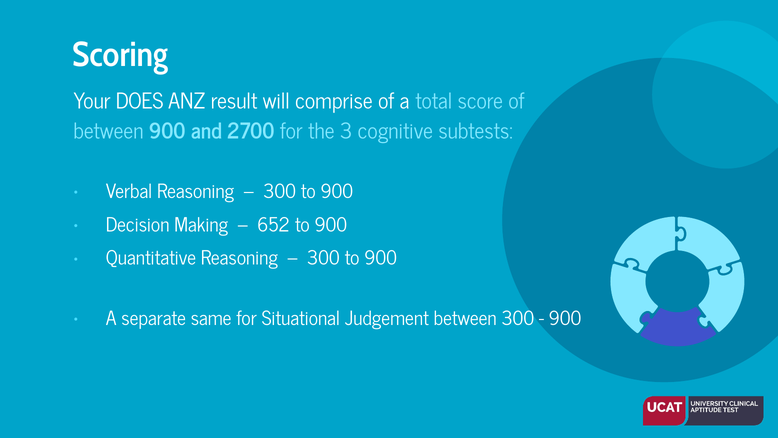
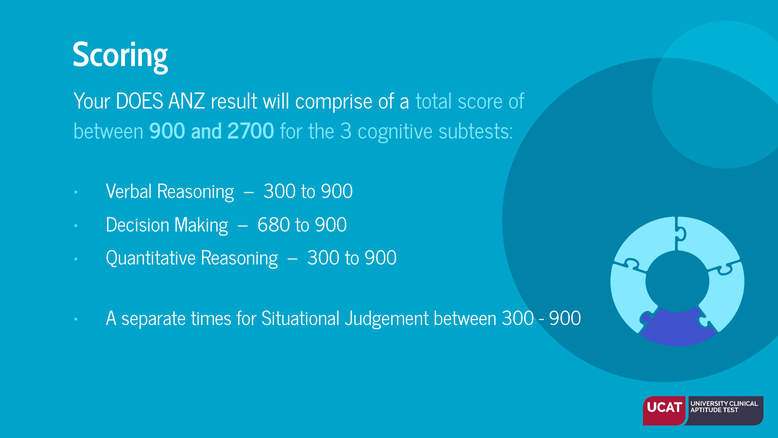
652: 652 -> 680 (274, 225)
same: same -> times (211, 319)
